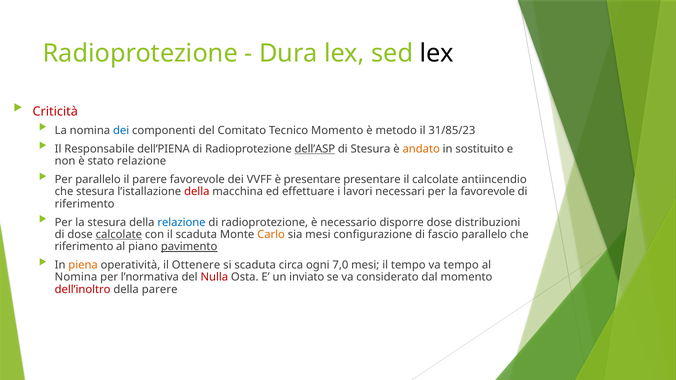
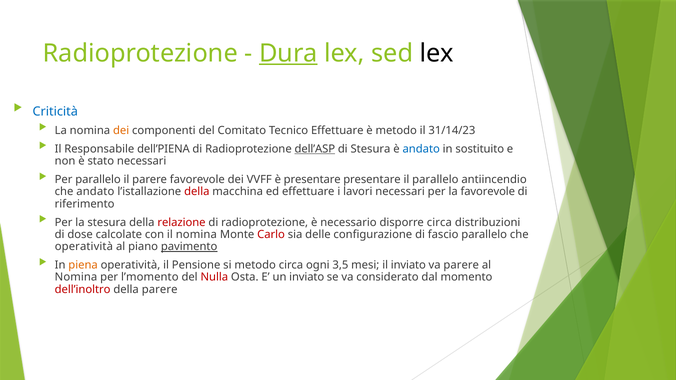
Dura underline: none -> present (288, 53)
Criticità colour: red -> blue (55, 111)
dei colour: blue -> orange (121, 131)
Tecnico Momento: Momento -> Effettuare (337, 131)
31/85/23: 31/85/23 -> 31/14/23 (452, 131)
andato colour: orange -> blue (421, 149)
stato relazione: relazione -> necessari (142, 161)
il calcolate: calcolate -> parallelo (435, 180)
che stesura: stesura -> andato (95, 192)
relazione colour: blue -> red (182, 222)
disporre dose: dose -> circa (439, 222)
calcolate underline: present -> none (119, 235)
il scaduta: scaduta -> nomina (196, 235)
Carlo colour: orange -> red (271, 235)
sia mesi: mesi -> delle (318, 235)
riferimento: riferimento -> operatività (84, 247)
Ottenere: Ottenere -> Pensione (196, 265)
si scaduta: scaduta -> metodo (255, 265)
7,0: 7,0 -> 3,5 (340, 265)
il tempo: tempo -> inviato (408, 265)
va tempo: tempo -> parere (461, 265)
l’normativa: l’normativa -> l’momento (150, 277)
